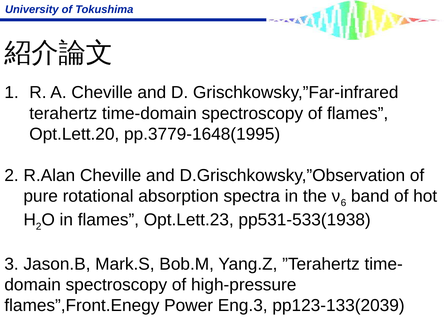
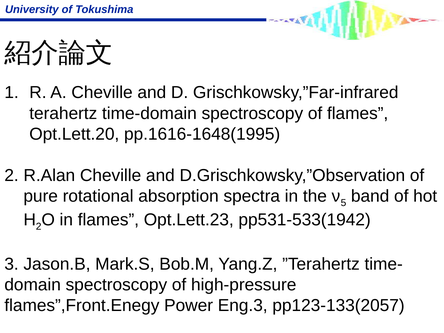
pp.3779-1648(1995: pp.3779-1648(1995 -> pp.1616-1648(1995 (202, 134)
6: 6 -> 5 (343, 203)
pp531-533(1938: pp531-533(1938 -> pp531-533(1942 (305, 220)
pp123-133(2039: pp123-133(2039 -> pp123-133(2057 (338, 306)
